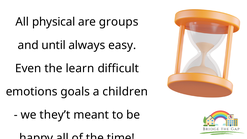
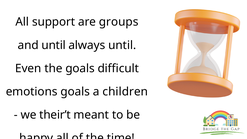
physical: physical -> support (54, 22)
always easy: easy -> until (122, 45)
the learn: learn -> goals (80, 68)
they’t: they’t -> their’t (55, 115)
